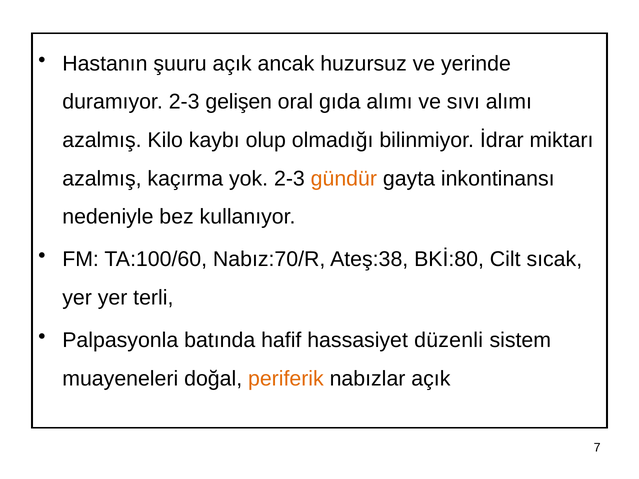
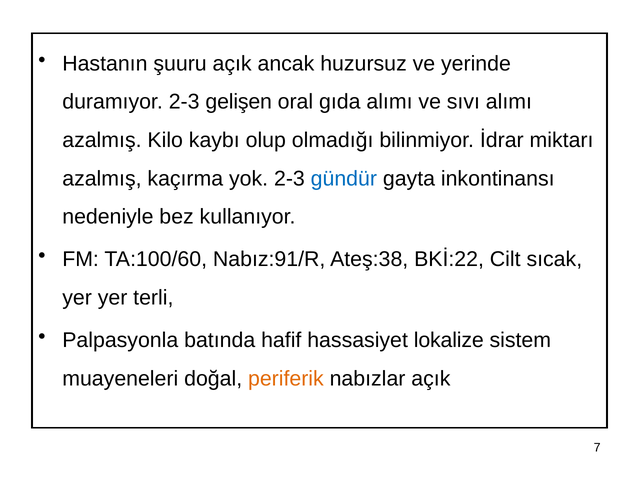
gündür colour: orange -> blue (344, 179)
Nabız:70/R: Nabız:70/R -> Nabız:91/R (269, 260)
BKİ:80: BKİ:80 -> BKİ:22 (449, 260)
düzenli: düzenli -> lokalize (449, 340)
